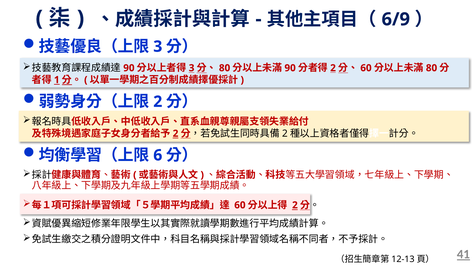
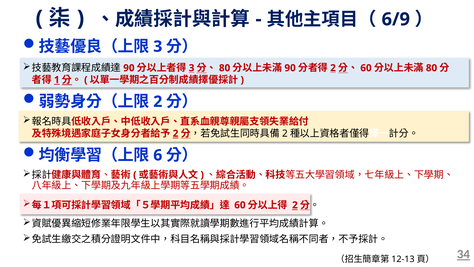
41: 41 -> 34 (463, 254)
